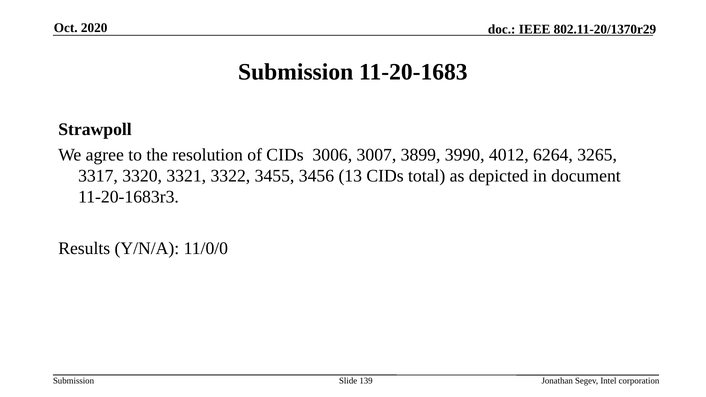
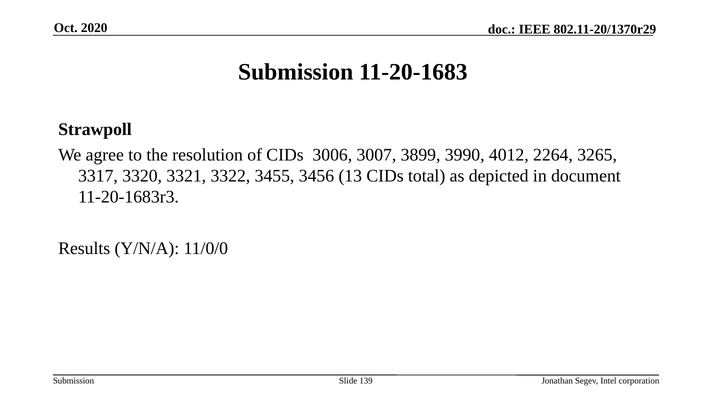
6264: 6264 -> 2264 (553, 155)
